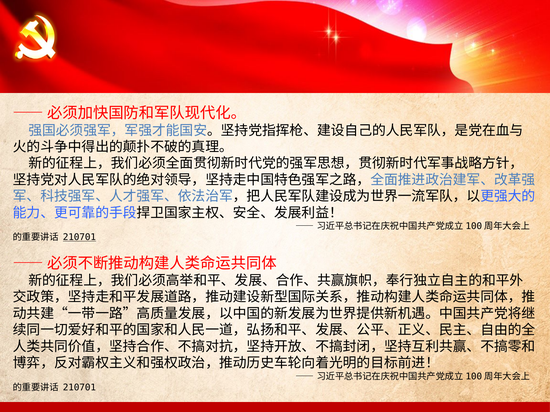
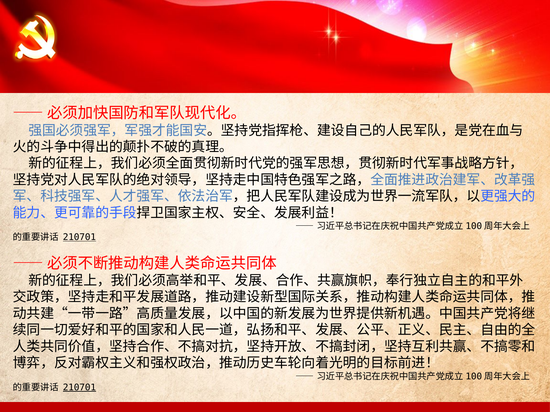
210701 underline: none -> present (79, 388)
